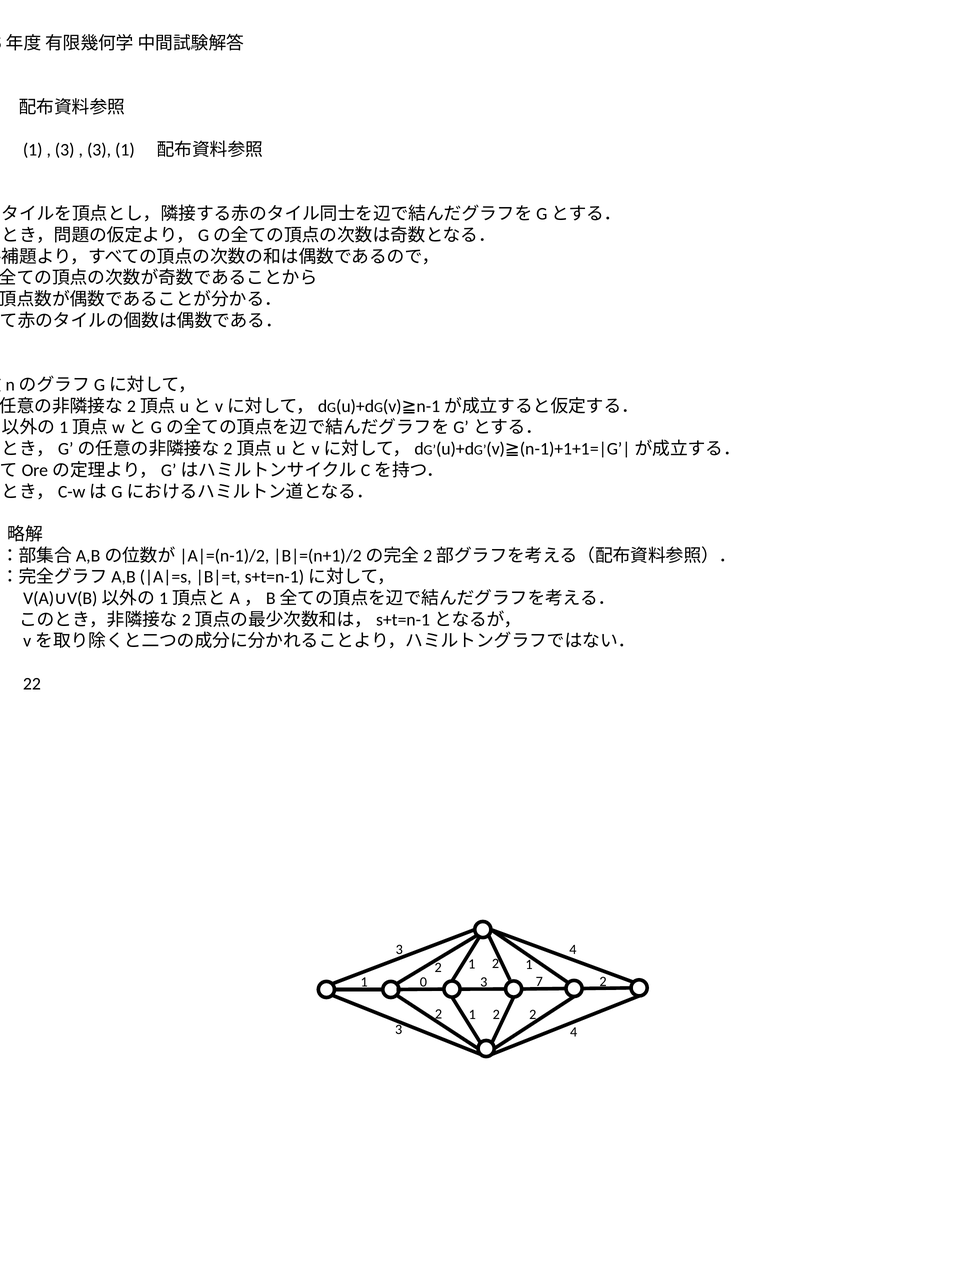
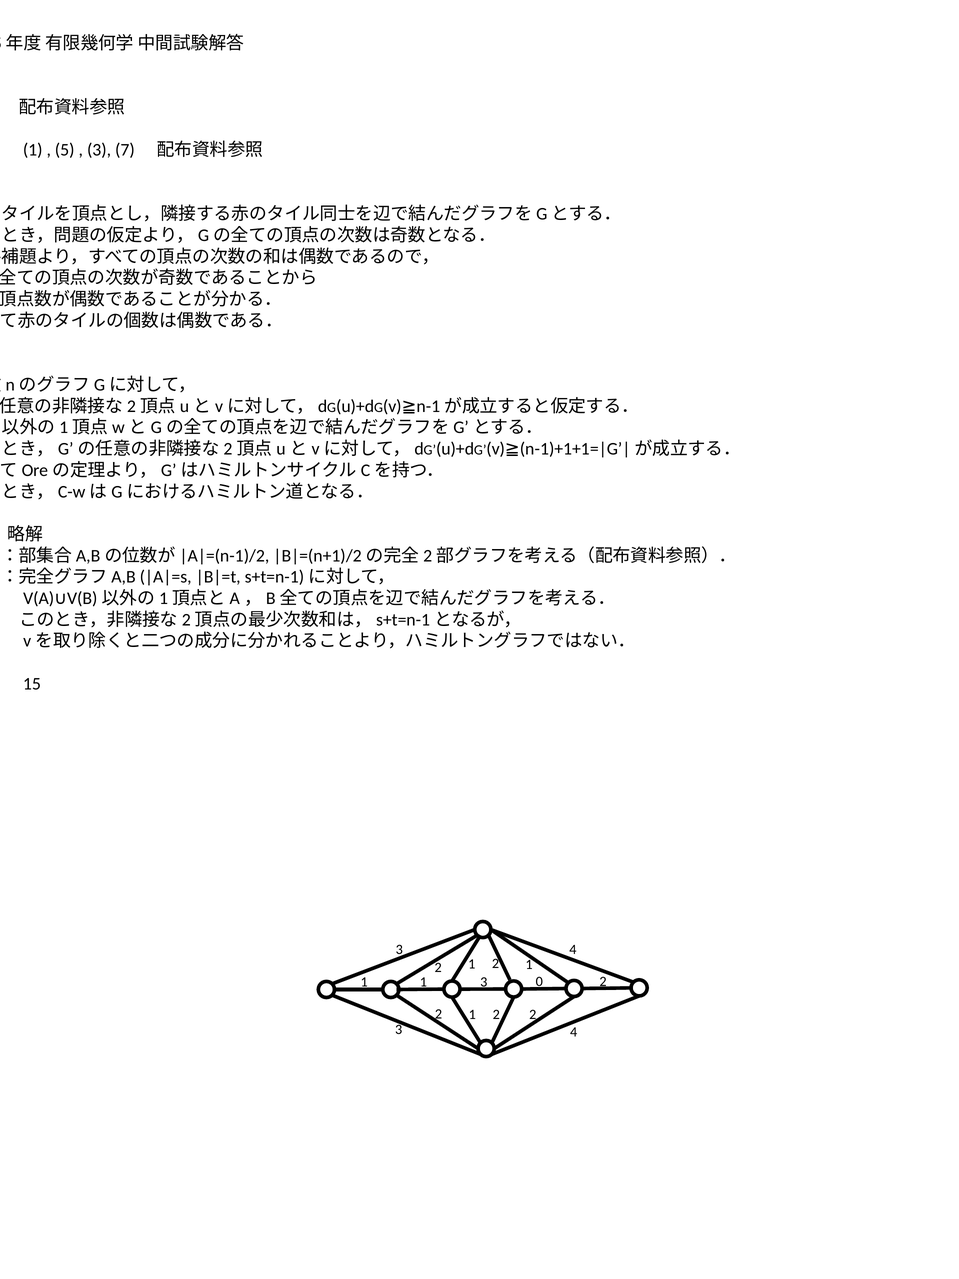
3: 3 -> 5 (65, 150)
1: 1 -> 7 (125, 150)
22: 22 -> 15 (32, 684)
1 0: 0 -> 1 (423, 982)
3 7: 7 -> 0 (539, 981)
